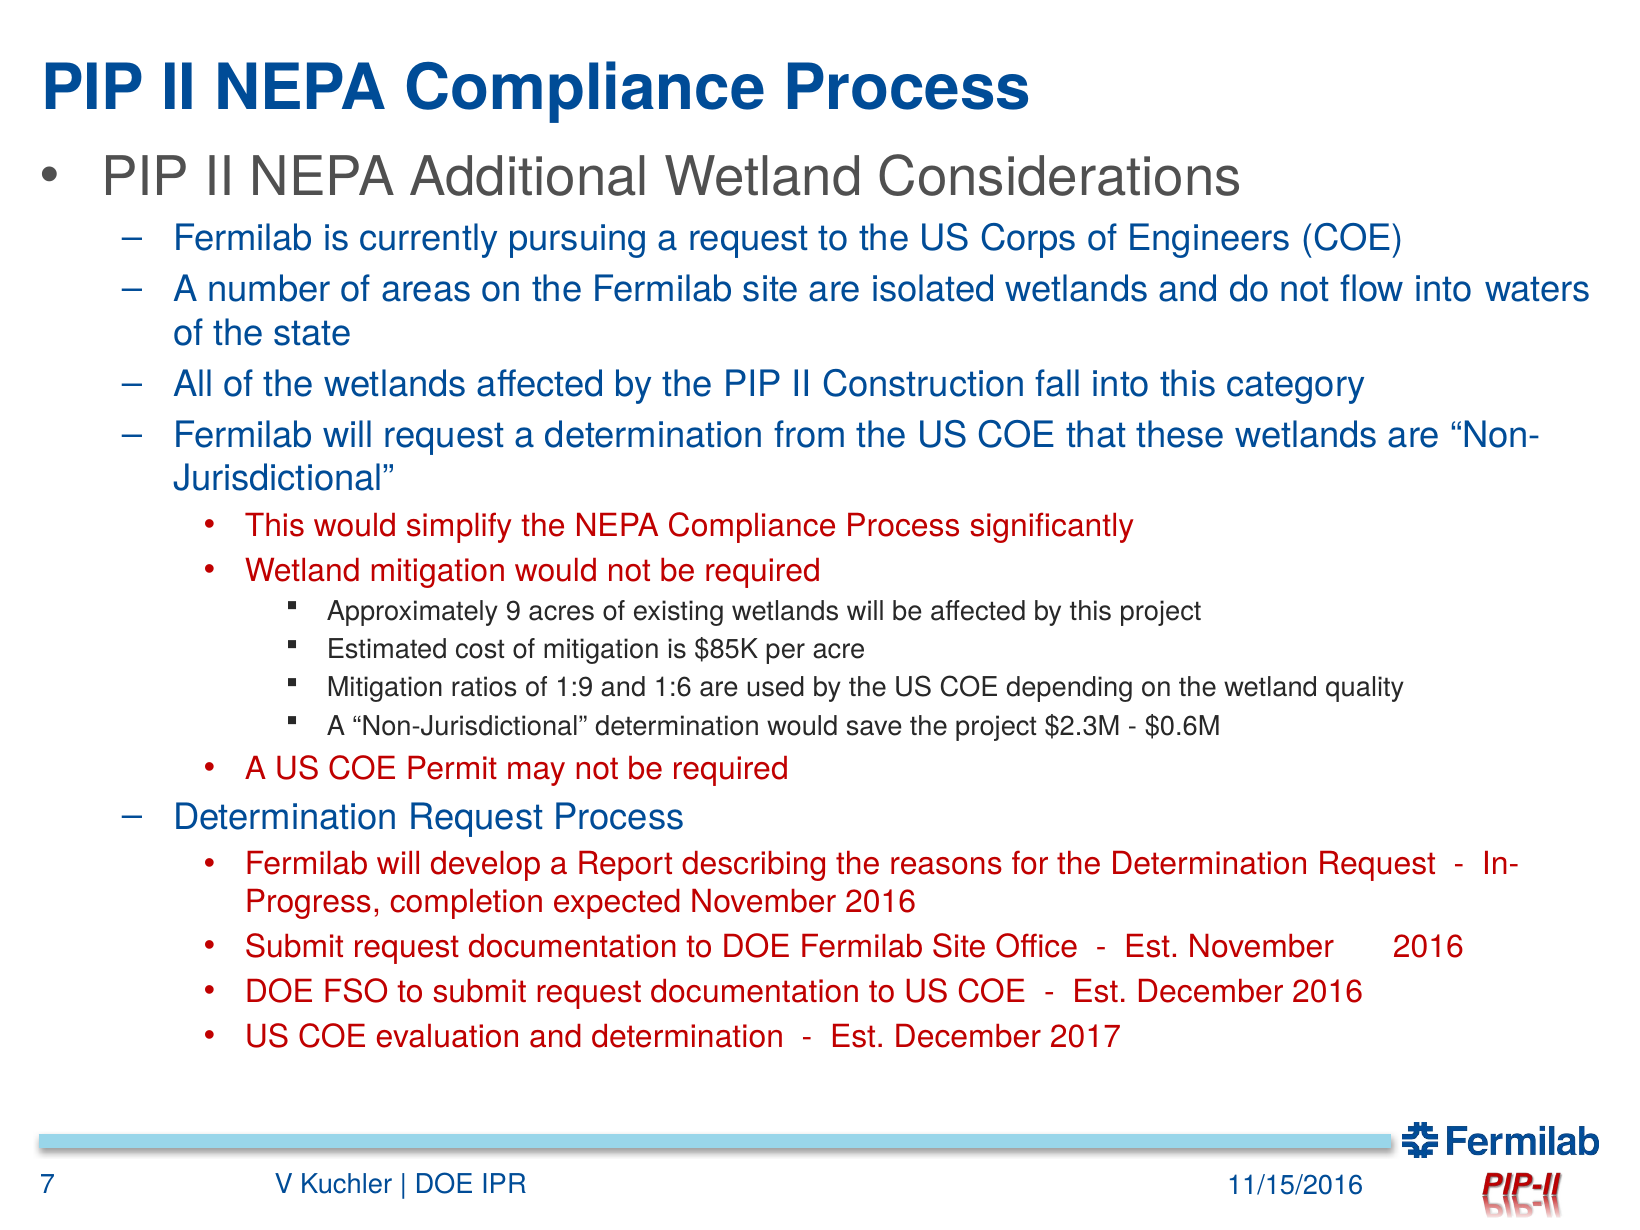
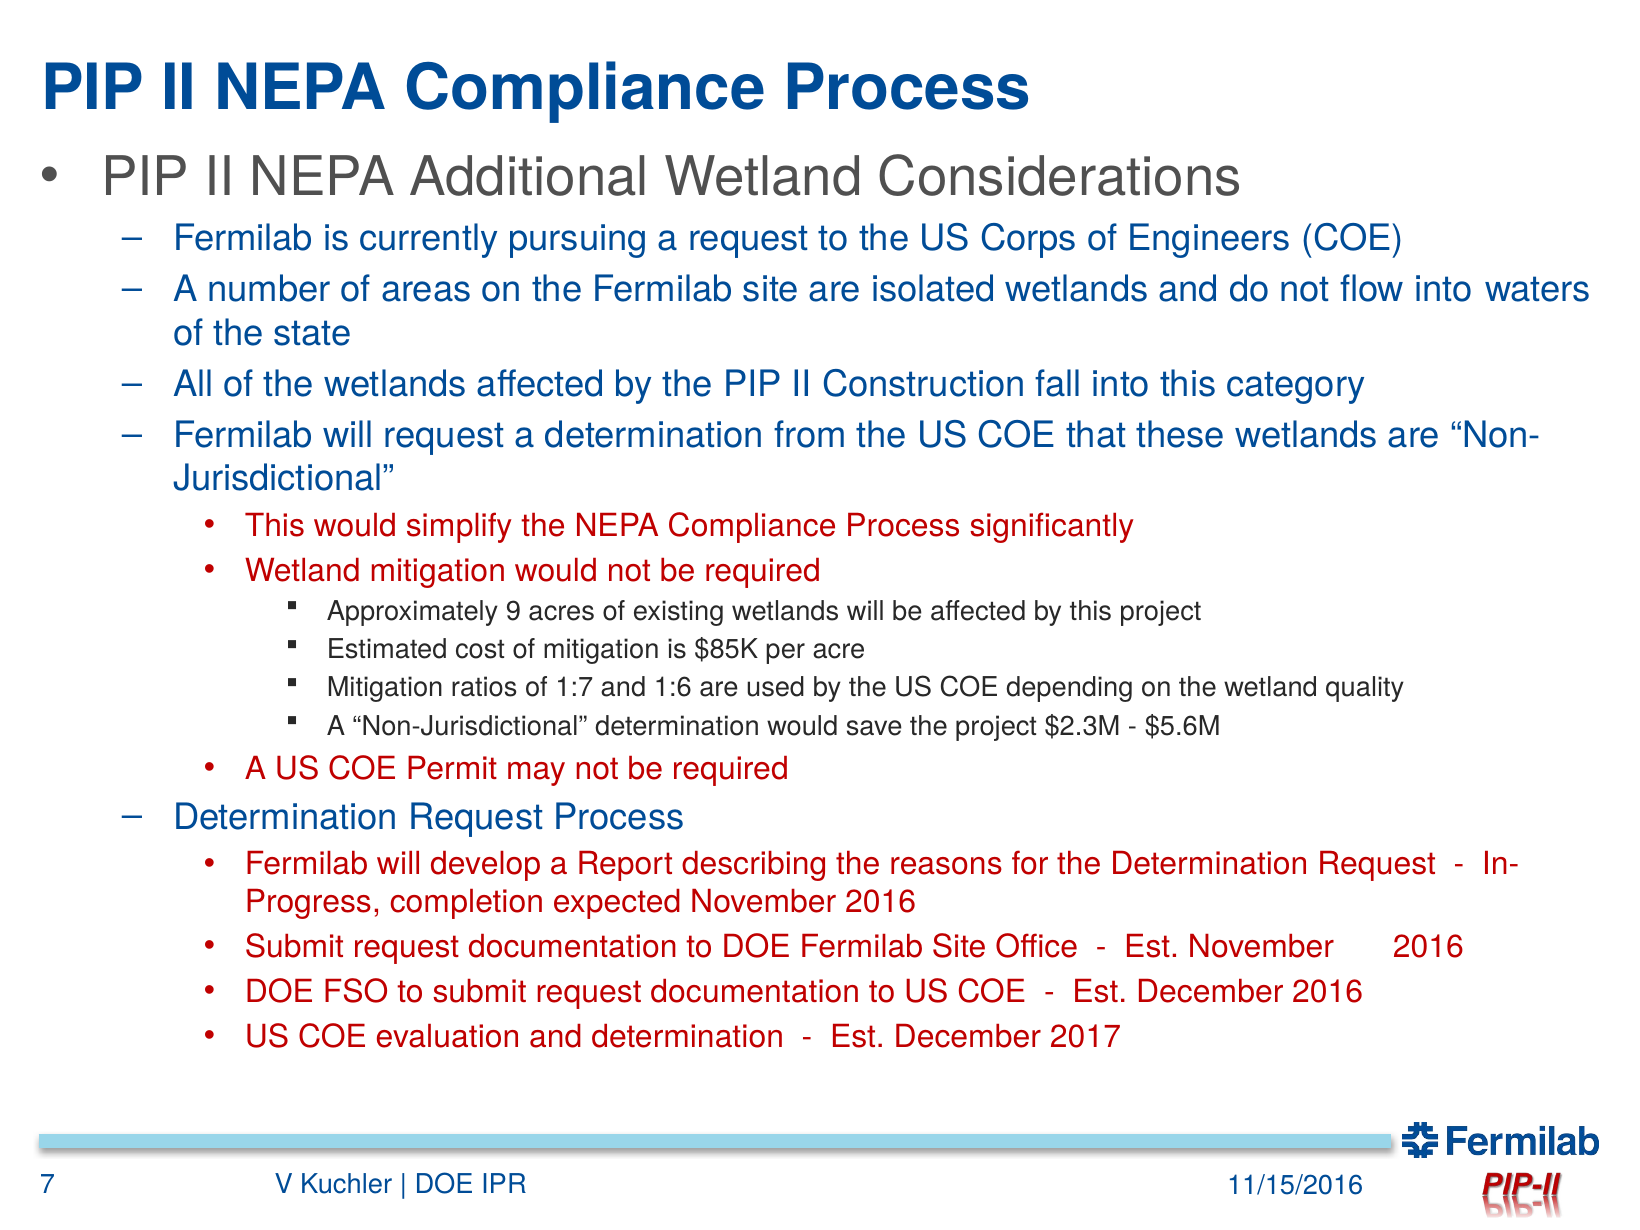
1:9: 1:9 -> 1:7 (574, 688)
$0.6M: $0.6M -> $5.6M (1183, 726)
